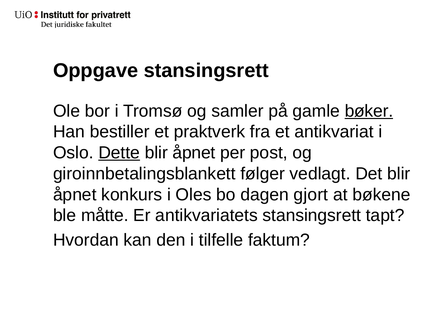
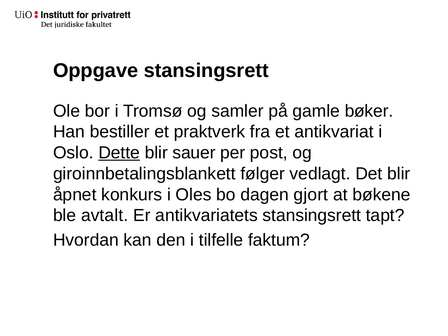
bøker underline: present -> none (369, 111)
åpnet: åpnet -> sauer (194, 153)
måtte: måtte -> avtalt (105, 216)
